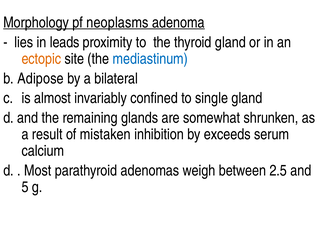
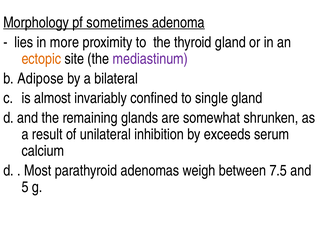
neoplasms: neoplasms -> sometimes (117, 23)
leads: leads -> more (65, 42)
mediastinum colour: blue -> purple (150, 59)
mistaken: mistaken -> unilateral (105, 135)
2.5: 2.5 -> 7.5 (278, 171)
